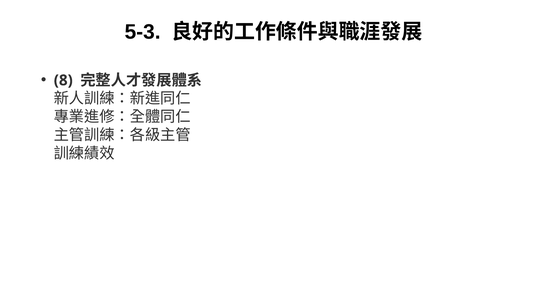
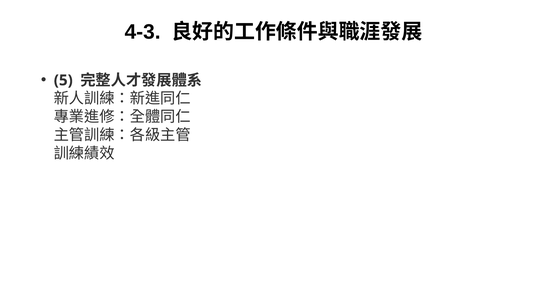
5-3: 5-3 -> 4-3 (143, 32)
8: 8 -> 5 (63, 80)
